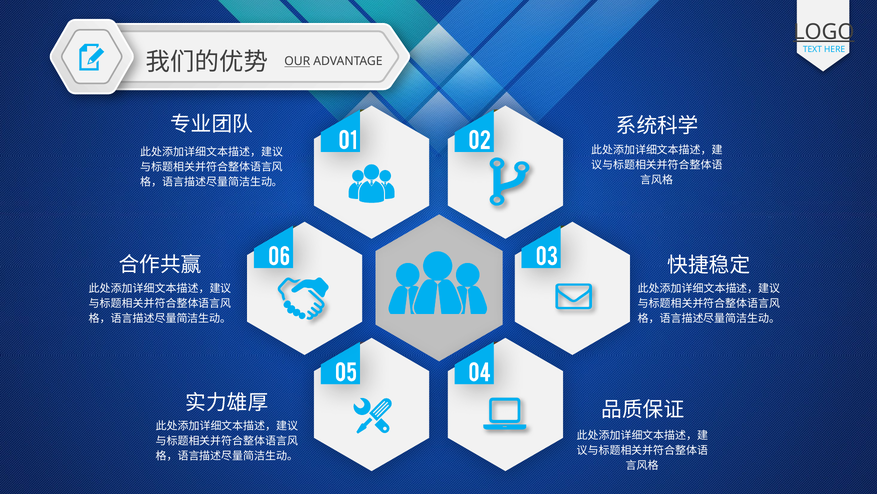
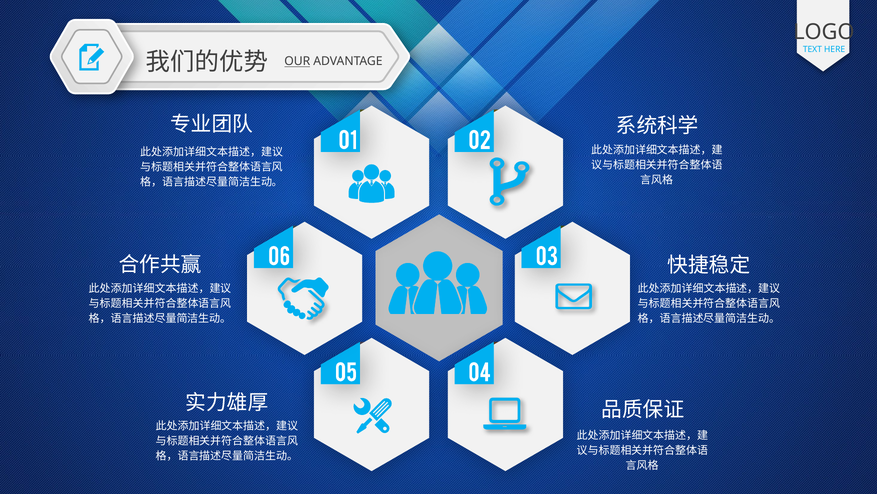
LOGO underline: present -> none (824, 32)
